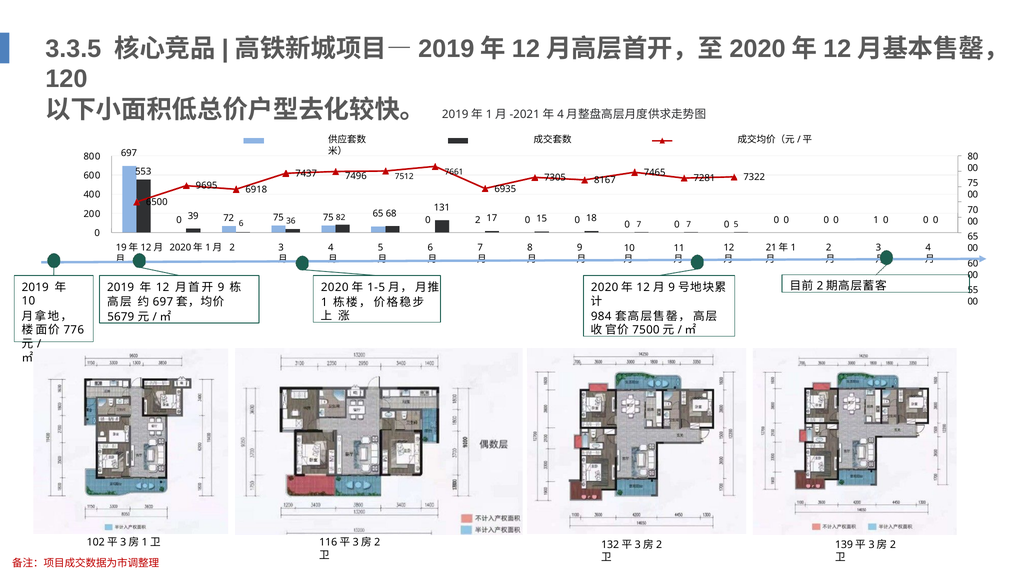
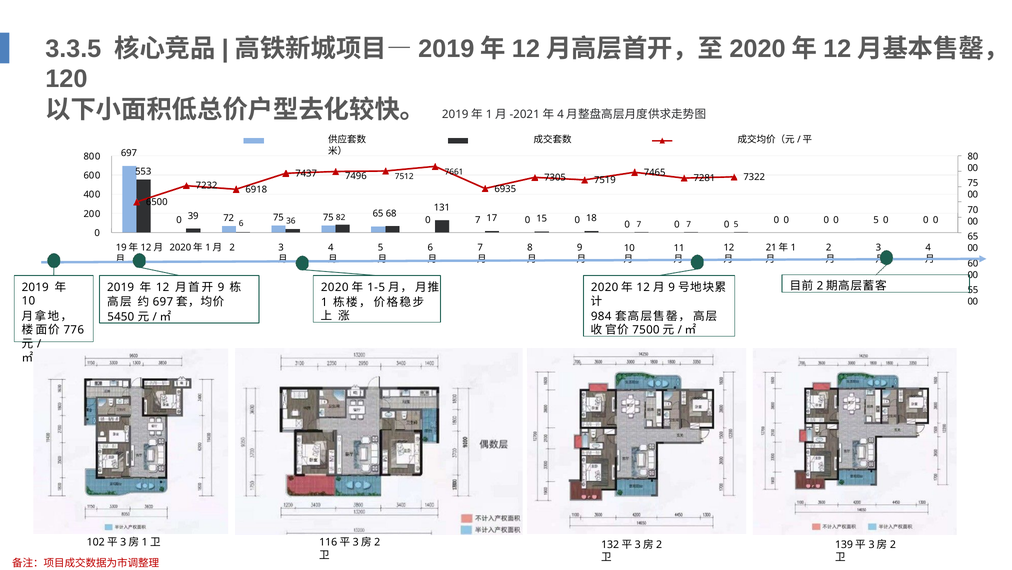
8167: 8167 -> 7519 (605, 180)
9695: 9695 -> 7232 (207, 186)
0 0 2: 2 -> 7 (478, 220)
0 0 1: 1 -> 5 (876, 220)
5679: 5679 -> 5450 (121, 317)
